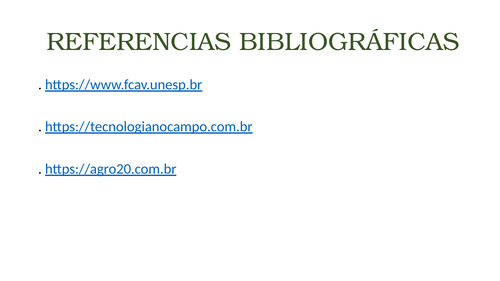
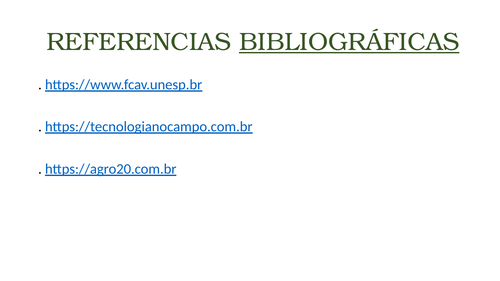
BIBLIOGRÁFICAS underline: none -> present (349, 42)
